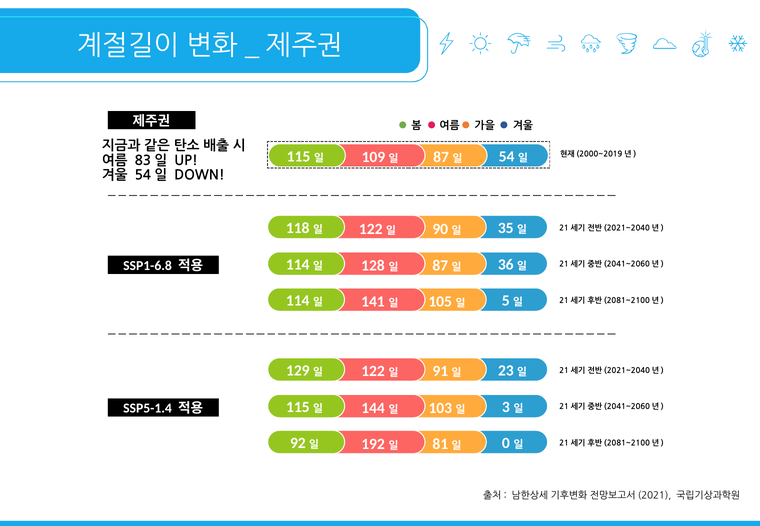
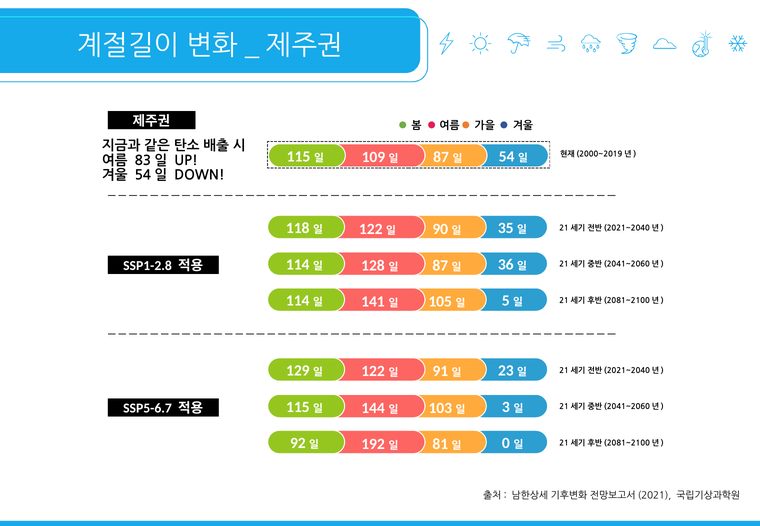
SSP1-6.8: SSP1-6.8 -> SSP1-2.8 (148, 266)
SSP5-1.4: SSP5-1.4 -> SSP5-6.7 (148, 409)
